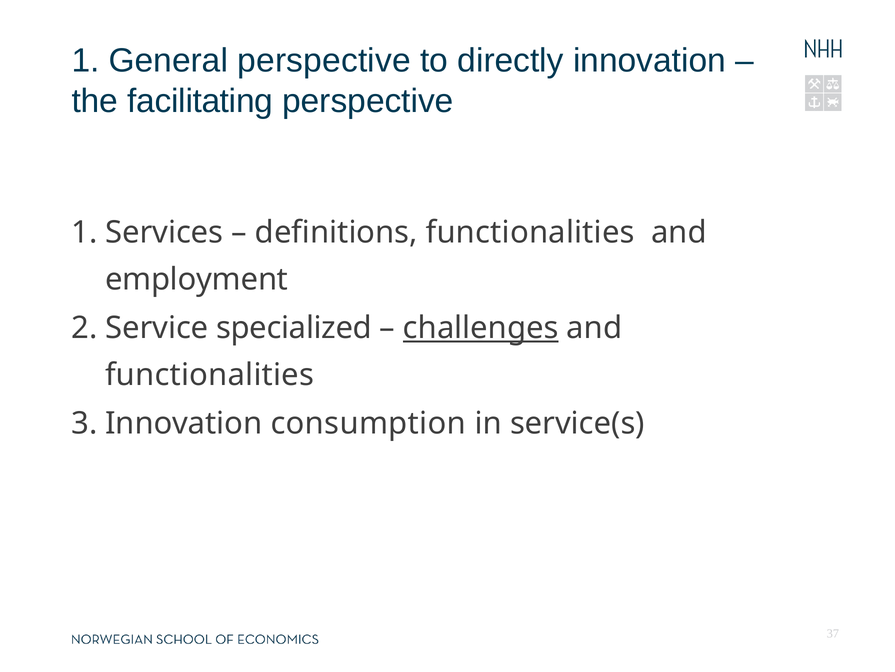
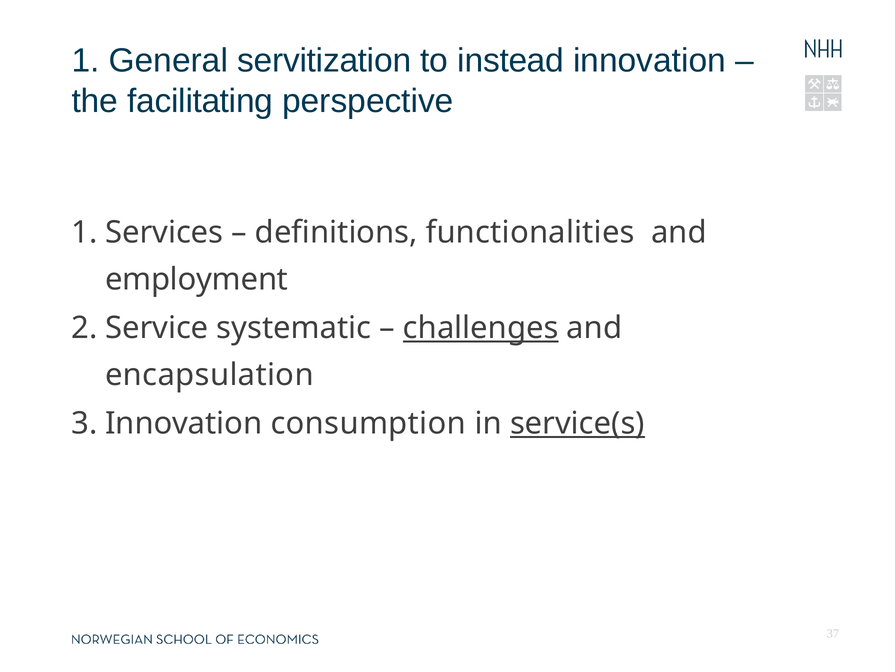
General perspective: perspective -> servitization (324, 61)
directly: directly -> instead (511, 61)
specialized: specialized -> systematic (294, 328)
functionalities: functionalities -> encapsulation (209, 374)
service(s underline: none -> present (577, 423)
